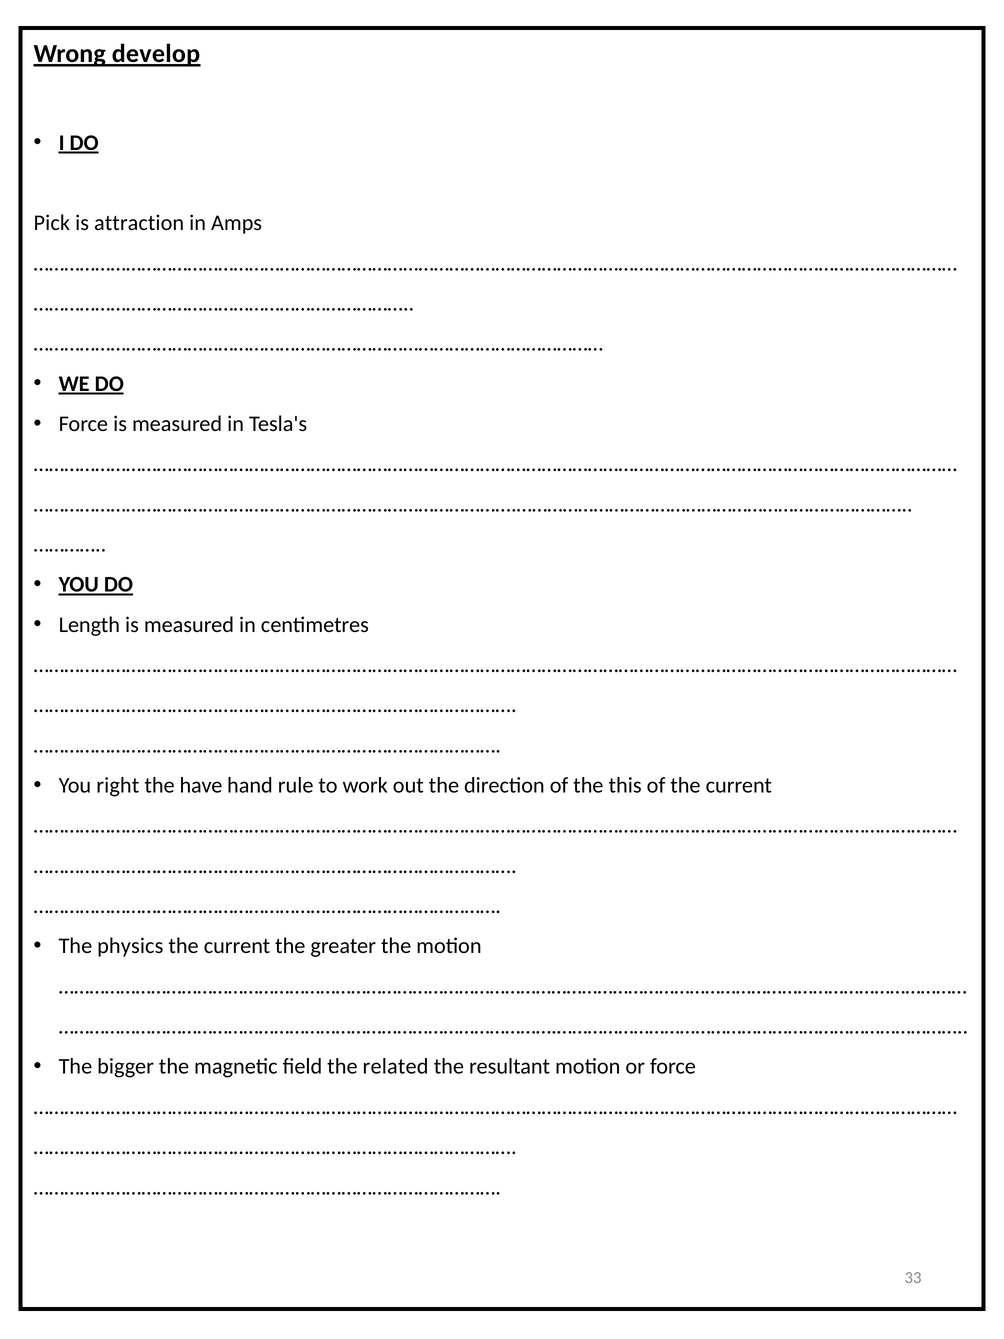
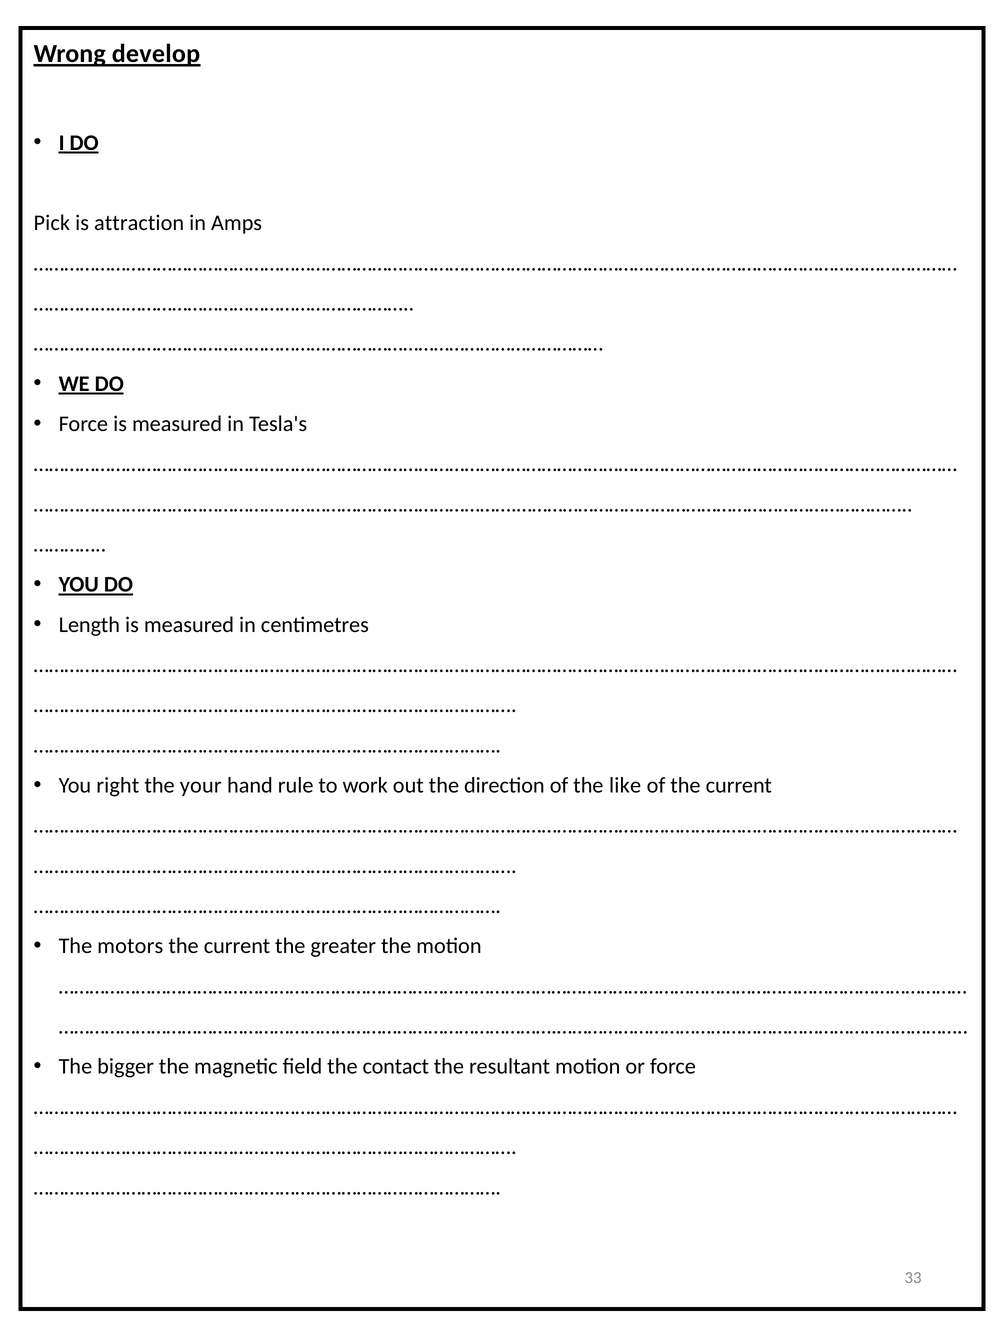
have: have -> your (201, 785)
this: this -> like (625, 785)
physics: physics -> motors (130, 946)
related: related -> contact (396, 1066)
